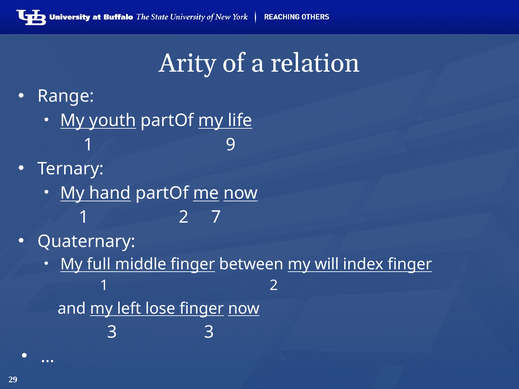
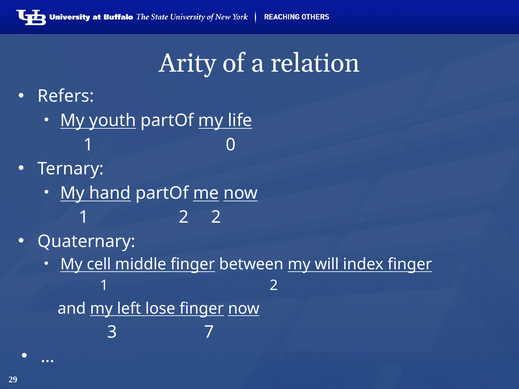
Range: Range -> Refers (66, 96)
9: 9 -> 0 (231, 145)
2 7: 7 -> 2 (216, 217)
full: full -> cell (99, 265)
3 3: 3 -> 7 (209, 332)
